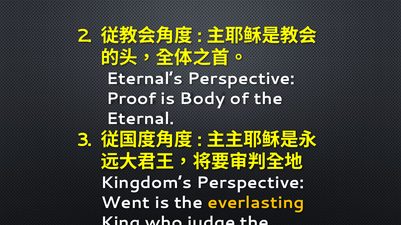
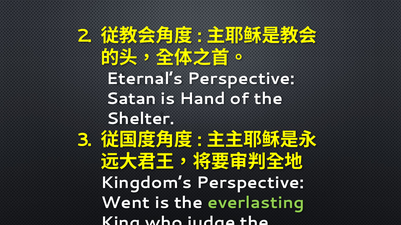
Proof: Proof -> Satan (131, 99)
Body: Body -> Hand (203, 99)
Eternal: Eternal -> Shelter (140, 119)
everlasting colour: yellow -> light green (256, 203)
